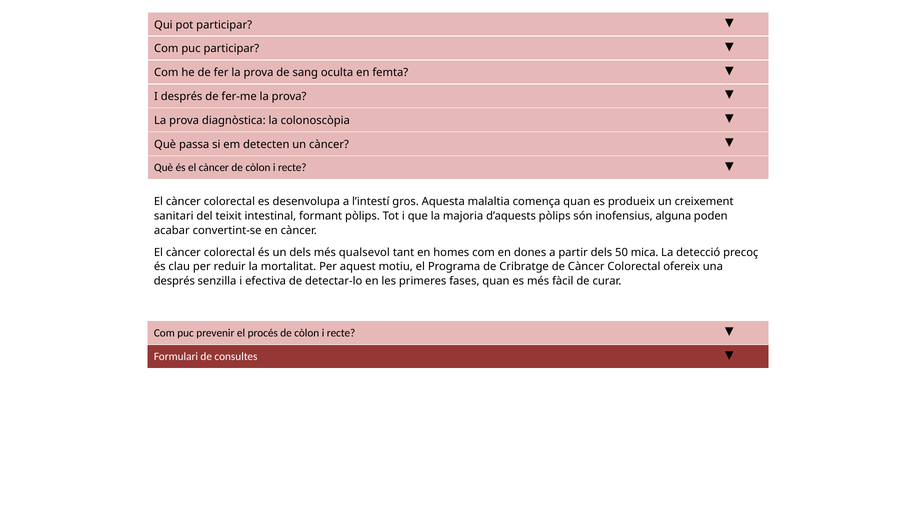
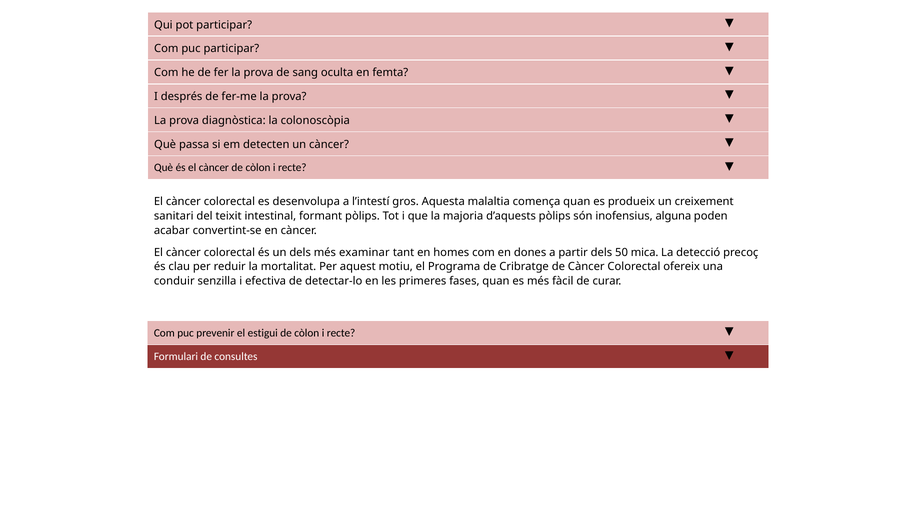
qualsevol: qualsevol -> examinar (364, 252)
després: després -> conduir (174, 281)
procés: procés -> estigui (263, 333)
